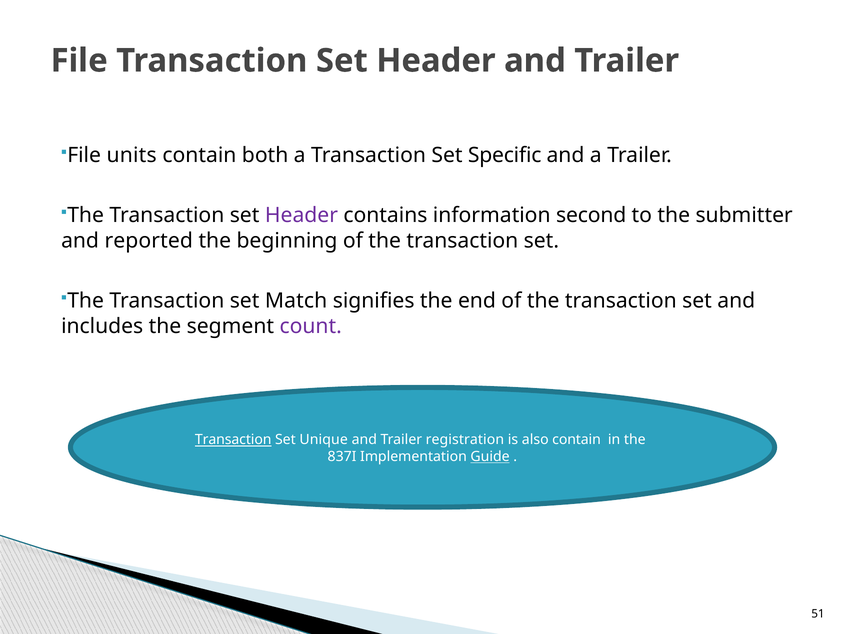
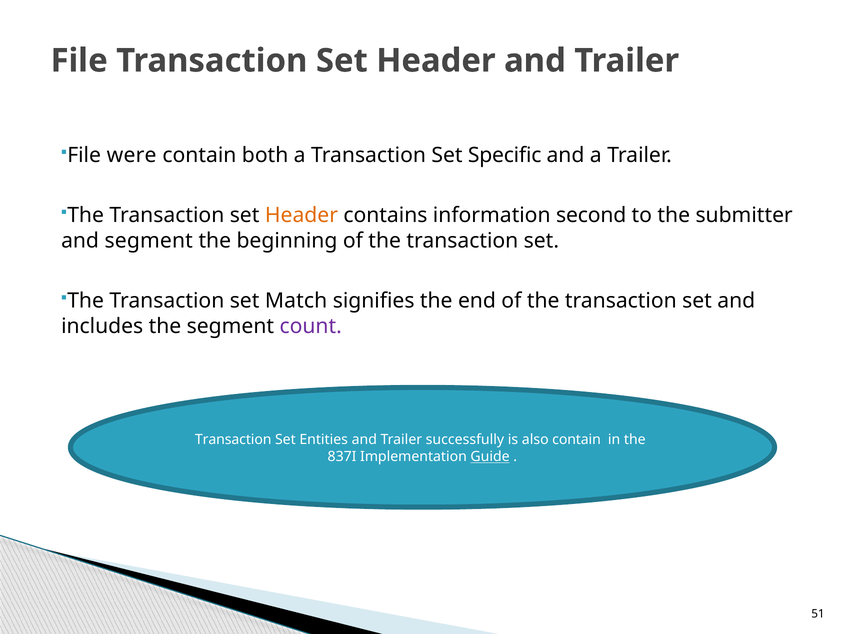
units: units -> were (132, 155)
Header colour: purple -> orange (301, 215)
and reported: reported -> segment (149, 241)
Transaction underline: present -> none (233, 440)
Unique: Unique -> Entities (324, 440)
registration: registration -> successfully (465, 440)
